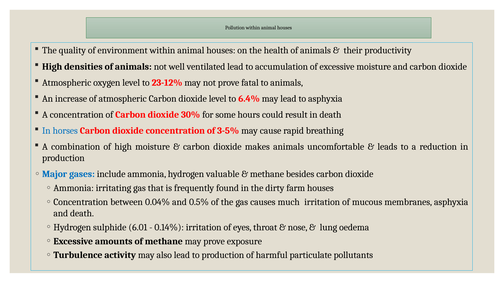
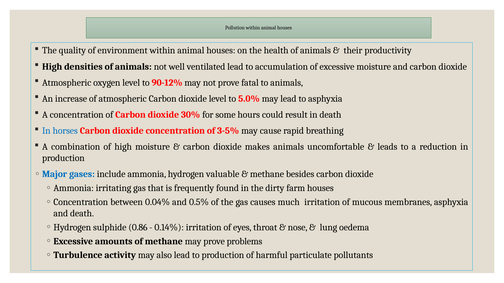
23-12%: 23-12% -> 90-12% (167, 83)
6.4%: 6.4% -> 5.0% (249, 99)
6.01: 6.01 -> 0.86 (138, 228)
exposure: exposure -> problems (244, 242)
